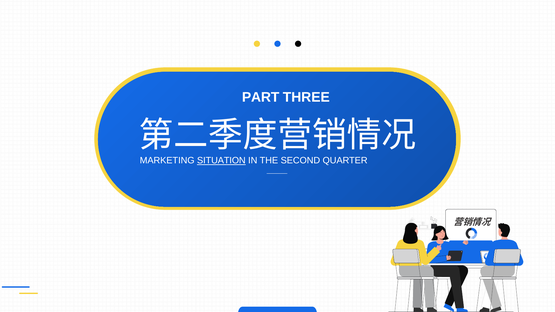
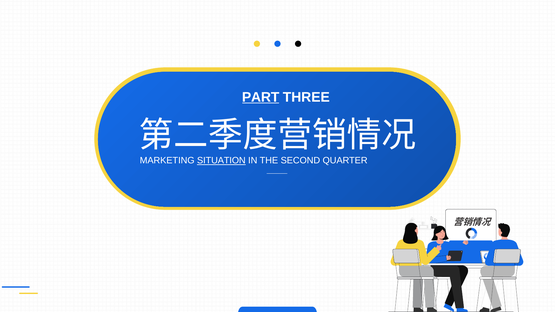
PART underline: none -> present (261, 97)
